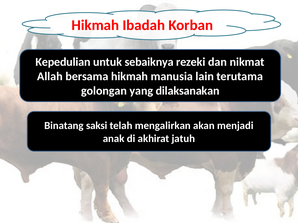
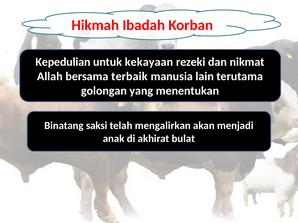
sebaiknya: sebaiknya -> kekayaan (149, 62)
bersama hikmah: hikmah -> terbaik (129, 77)
dilaksanakan: dilaksanakan -> menentukan (188, 91)
jatuh: jatuh -> bulat (183, 139)
